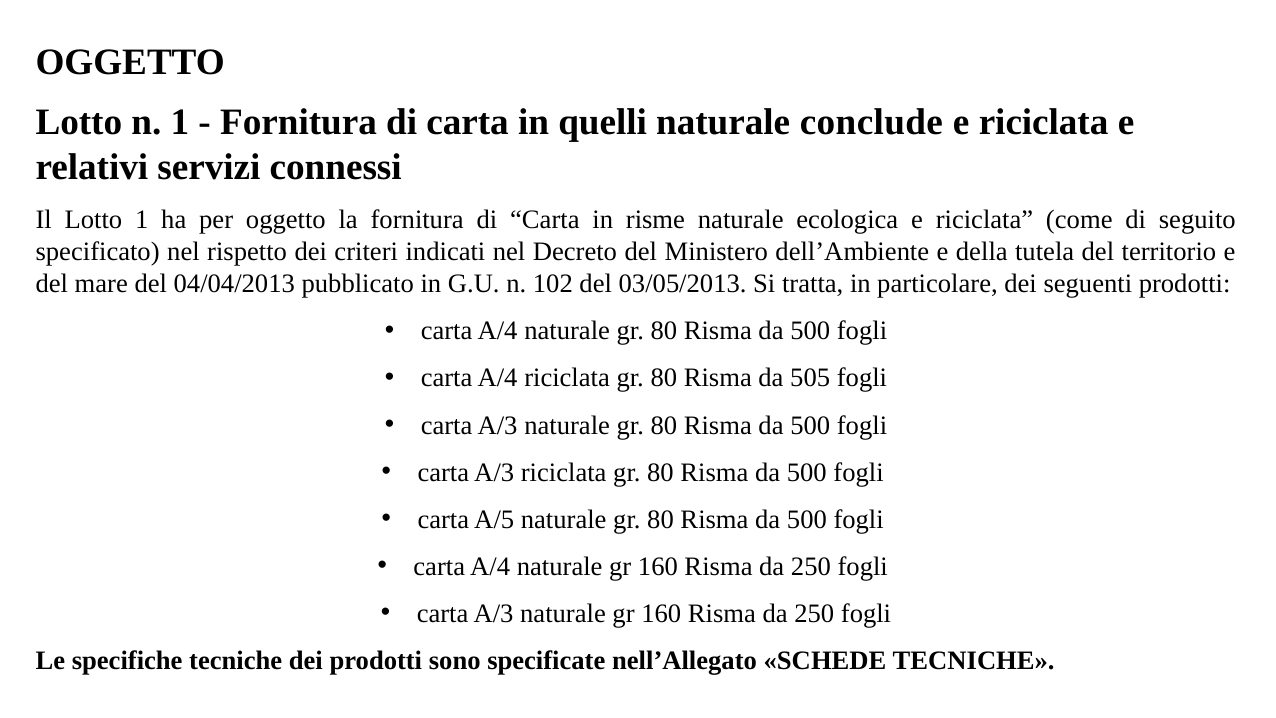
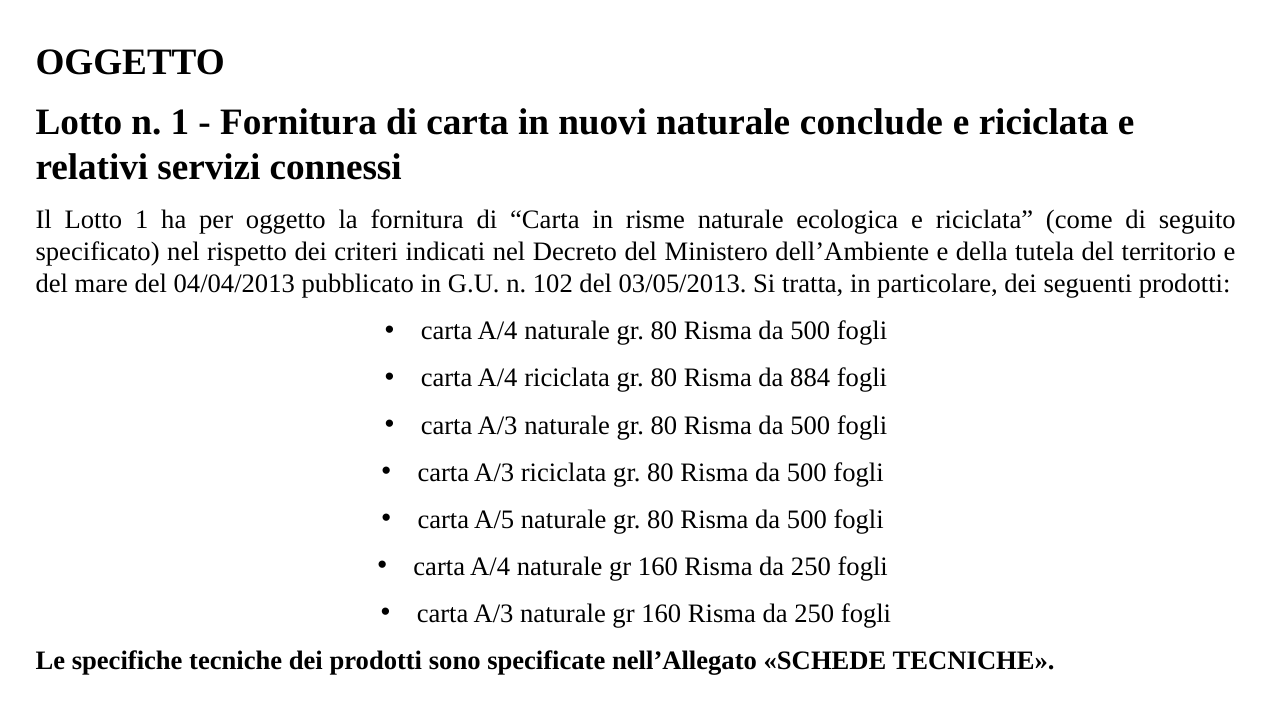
quelli: quelli -> nuovi (603, 123)
505: 505 -> 884 (810, 378)
